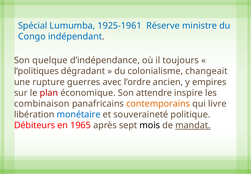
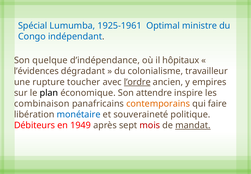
Réserve: Réserve -> Optimal (163, 26)
toujours: toujours -> hôpitaux (181, 60)
l’politiques: l’politiques -> l’évidences (36, 71)
changeait: changeait -> travailleur (207, 71)
guerres: guerres -> toucher (84, 82)
l’ordre underline: none -> present (137, 82)
plan colour: red -> black (49, 93)
livre: livre -> faire (217, 104)
1965: 1965 -> 1949 (81, 125)
mois colour: black -> red (150, 125)
